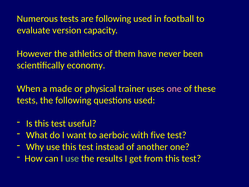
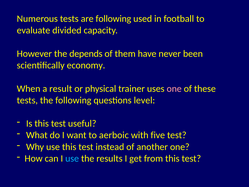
version: version -> divided (67, 30)
athletics: athletics -> depends (86, 54)
made: made -> result (61, 88)
questions used: used -> level (144, 100)
use colour: light green -> light blue (72, 158)
